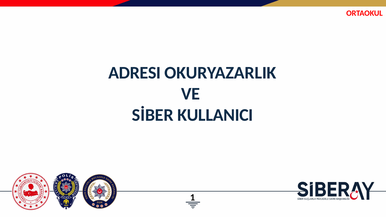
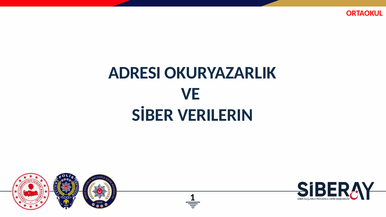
KULLANICI: KULLANICI -> VERILERIN (215, 115)
